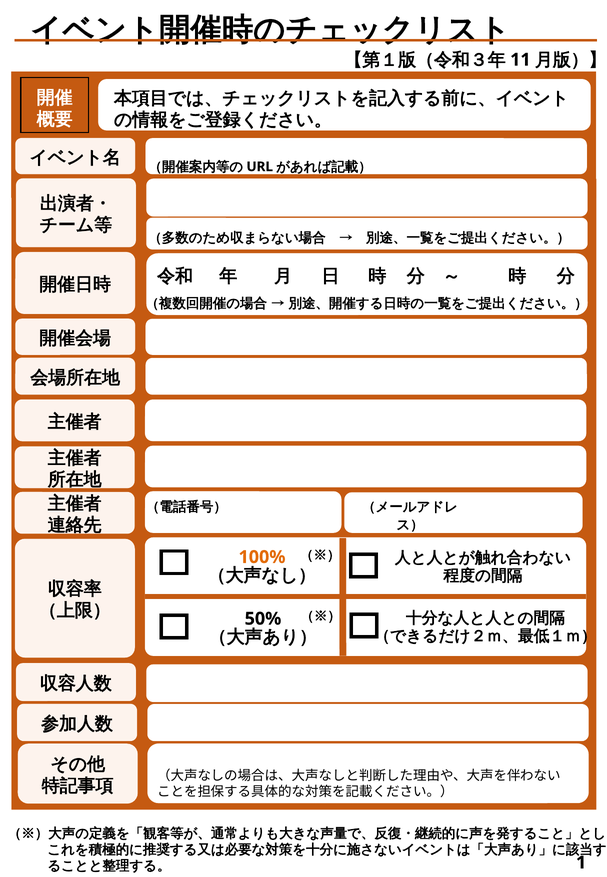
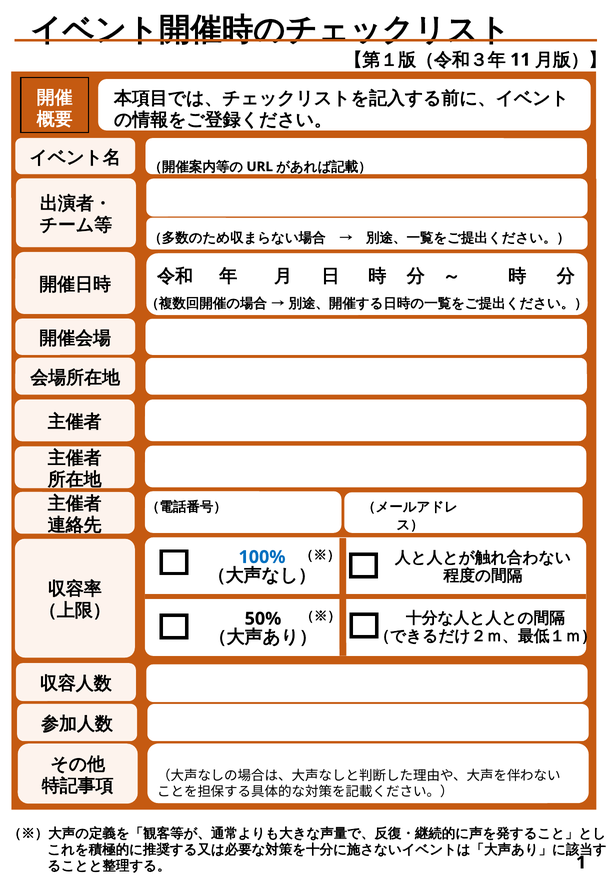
100% colour: orange -> blue (262, 557)
